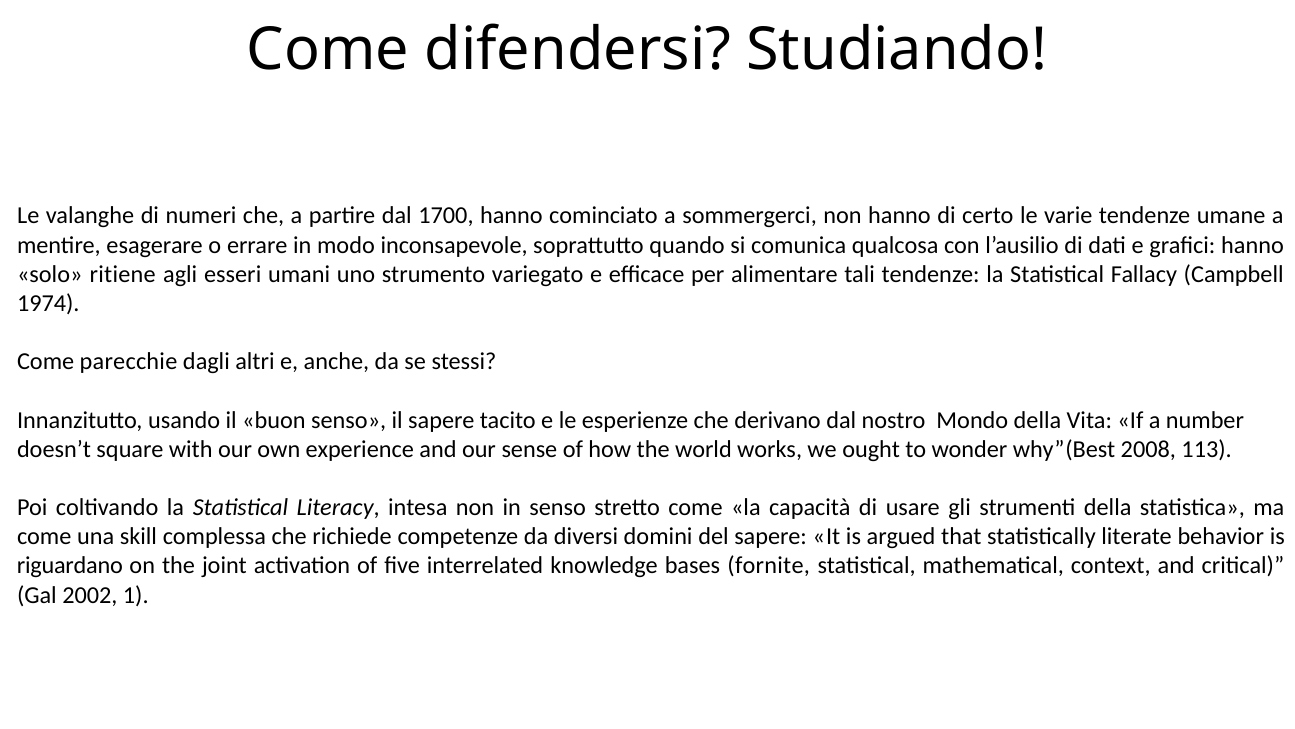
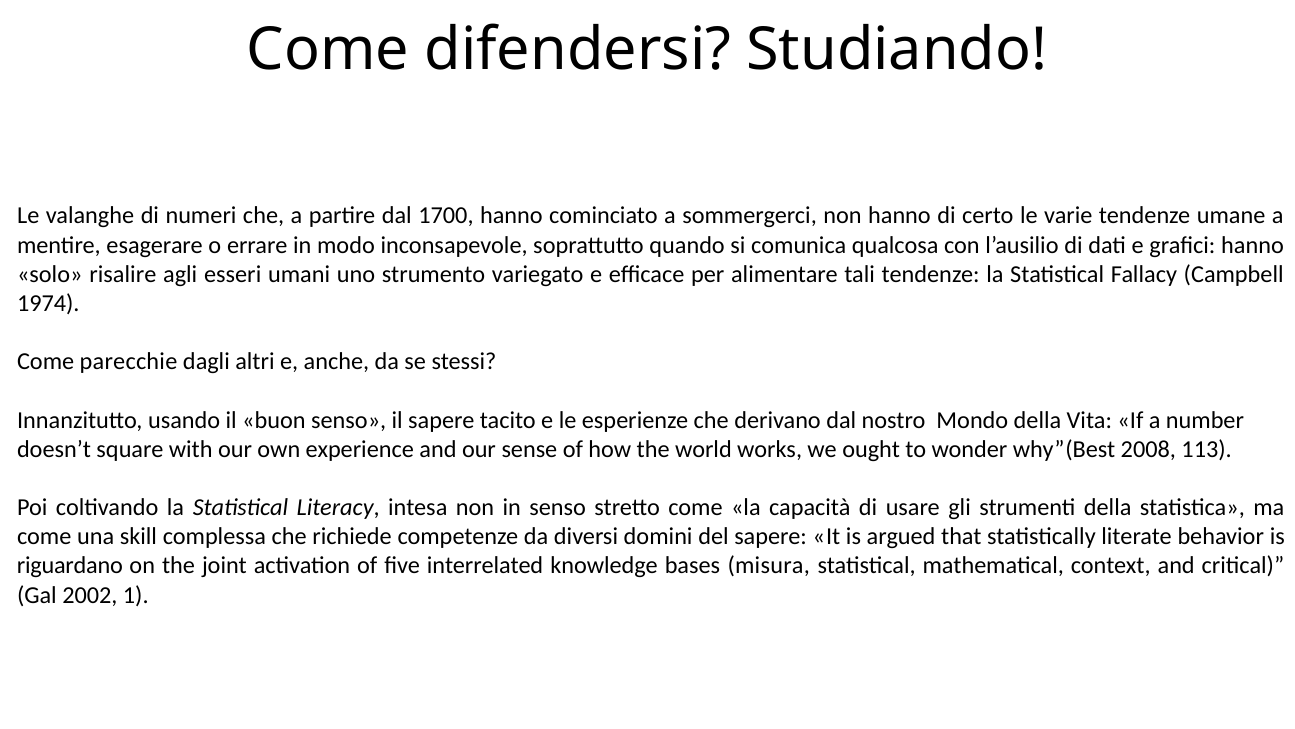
ritiene: ritiene -> risalire (123, 274)
fornite: fornite -> misura (769, 565)
